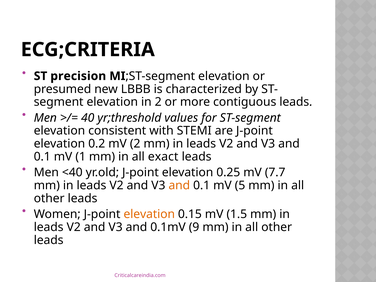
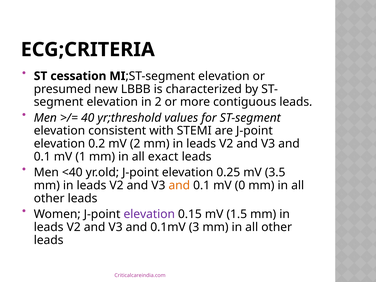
precision: precision -> cessation (78, 76)
7.7: 7.7 -> 3.5 (275, 172)
5: 5 -> 0 (240, 185)
elevation colour: orange -> purple (149, 214)
9: 9 -> 3 (194, 227)
